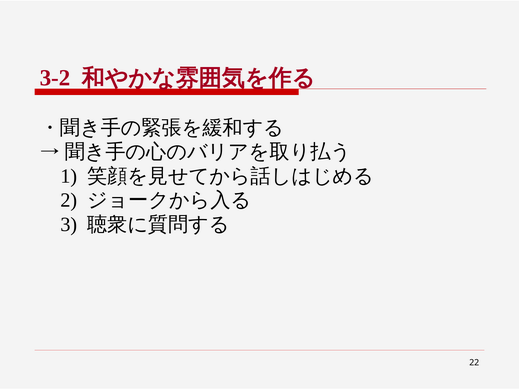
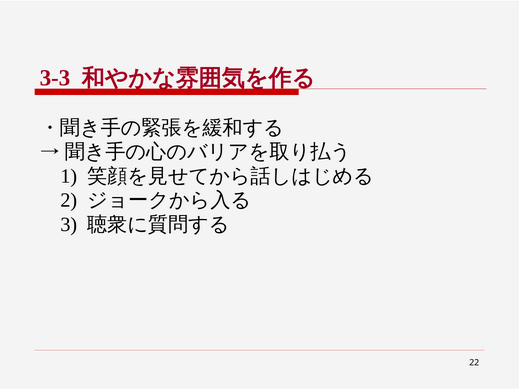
3-2: 3-2 -> 3-3 (55, 78)
